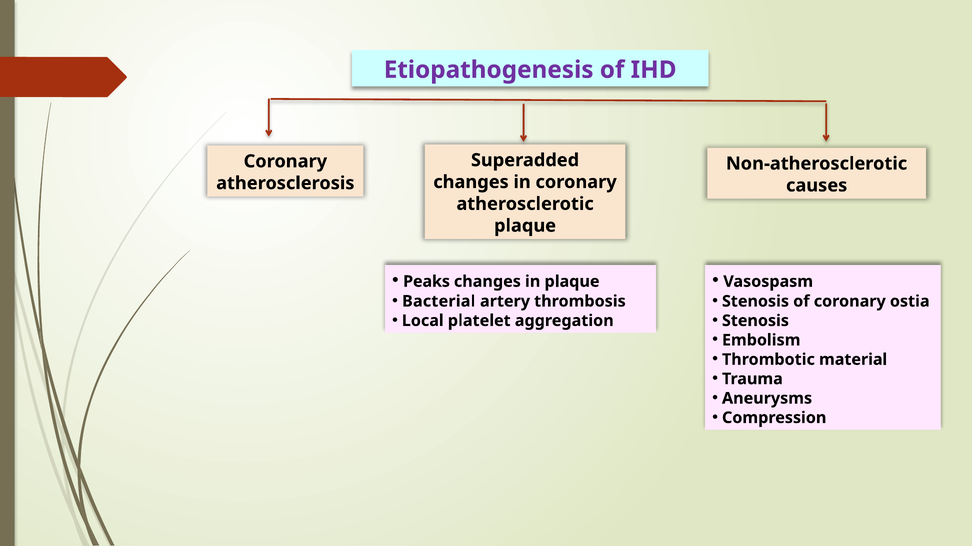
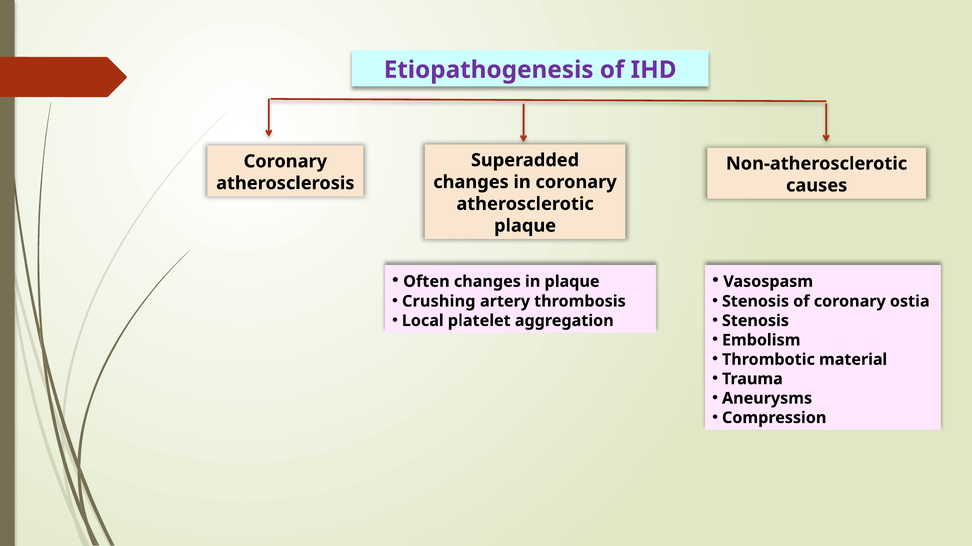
Peaks: Peaks -> Often (426, 282)
Bacterial: Bacterial -> Crushing (439, 302)
